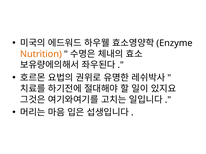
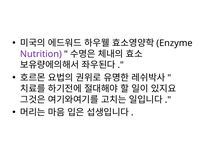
Nutrition colour: orange -> purple (41, 54)
